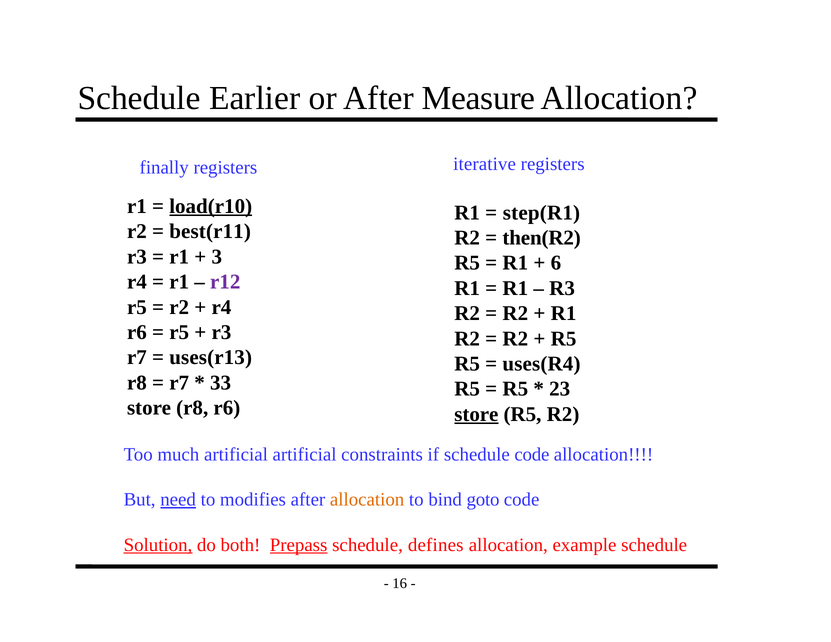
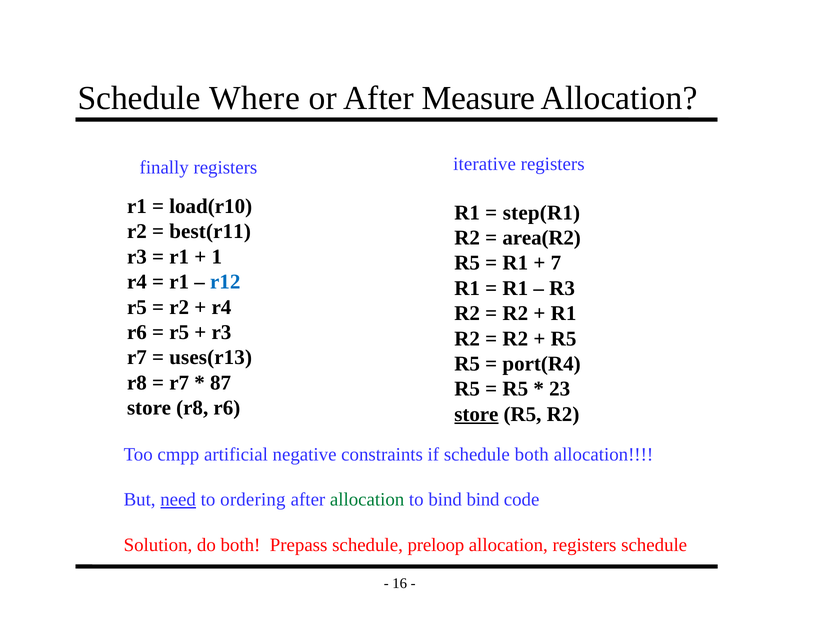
Earlier: Earlier -> Where (255, 98)
load(r10 underline: present -> none (211, 206)
then(R2: then(R2 -> area(R2 (542, 238)
3: 3 -> 1 (217, 257)
6: 6 -> 7 (556, 263)
r12 colour: purple -> blue (225, 282)
uses(R4: uses(R4 -> port(R4 (542, 364)
33: 33 -> 87 (221, 383)
much: much -> cmpp (178, 454)
artificial artificial: artificial -> negative (305, 454)
schedule code: code -> both (532, 454)
modifies: modifies -> ordering (253, 500)
allocation colour: orange -> green (367, 500)
bind goto: goto -> bind (483, 500)
Solution underline: present -> none (158, 545)
Prepass underline: present -> none (299, 545)
defines: defines -> preloop (436, 545)
allocation example: example -> registers (584, 545)
